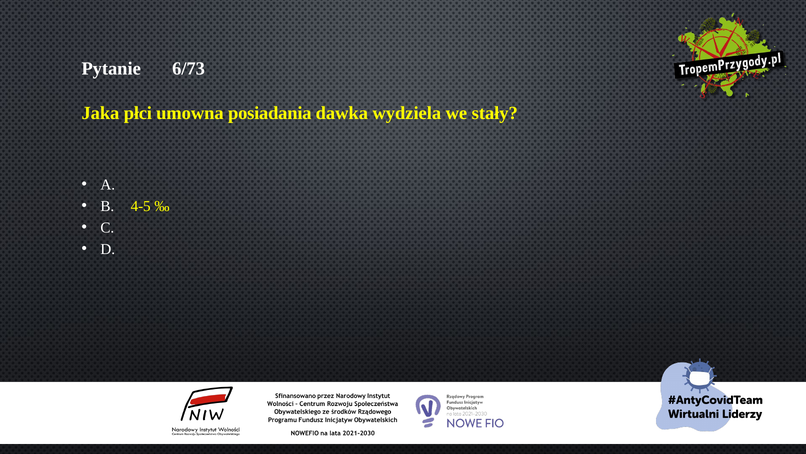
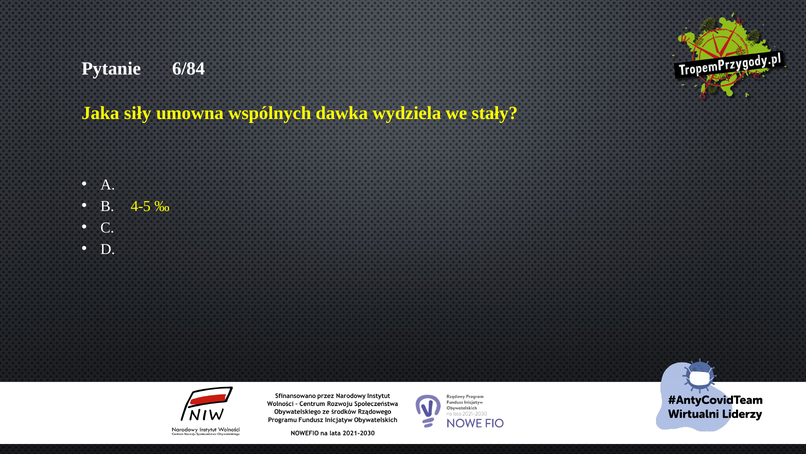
6/73: 6/73 -> 6/84 (189, 69)
płci: płci -> siły (138, 113)
posiadania: posiadania -> wspólnych (270, 113)
